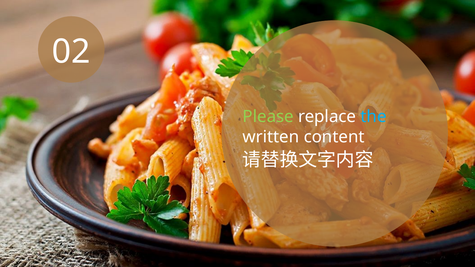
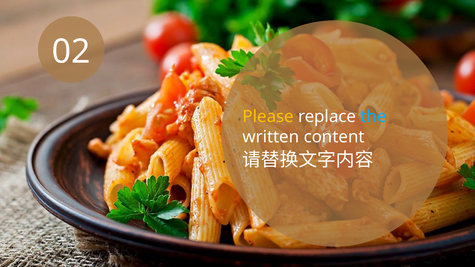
Please colour: light green -> yellow (268, 117)
